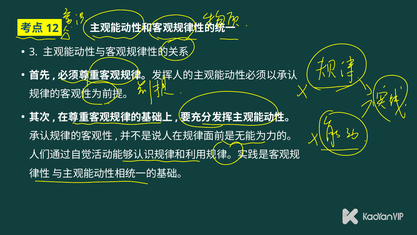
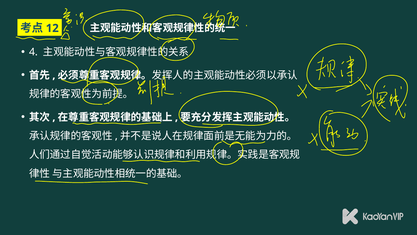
3: 3 -> 4 (33, 52)
